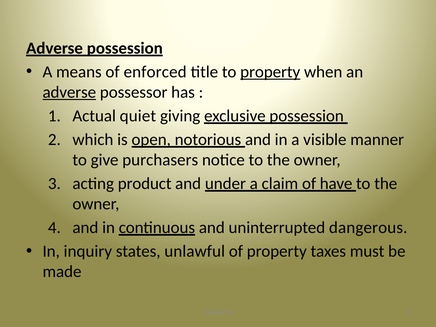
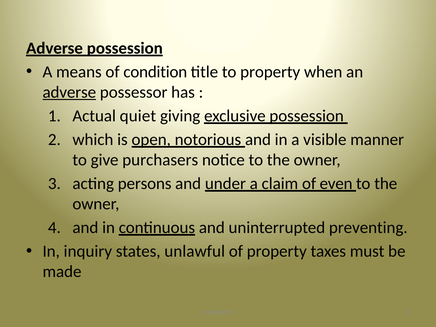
enforced: enforced -> condition (155, 72)
property underline: present -> none (270, 72)
product: product -> persons (145, 184)
have: have -> even (336, 184)
dangerous: dangerous -> preventing (368, 228)
